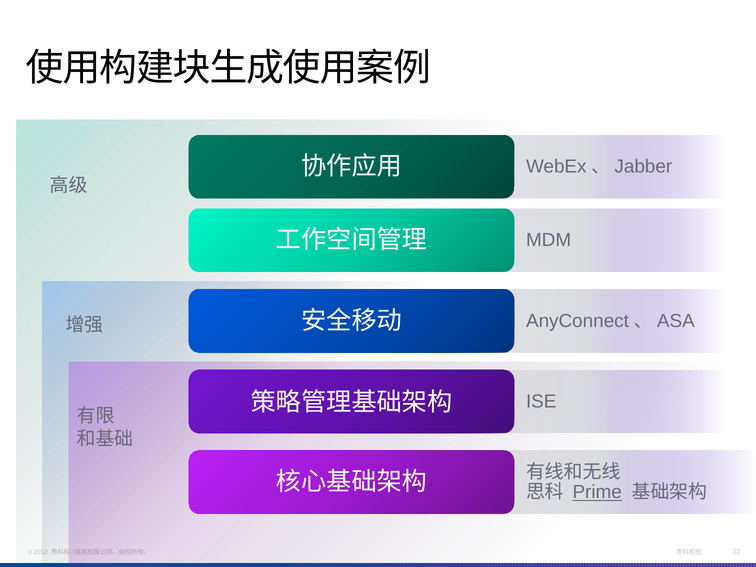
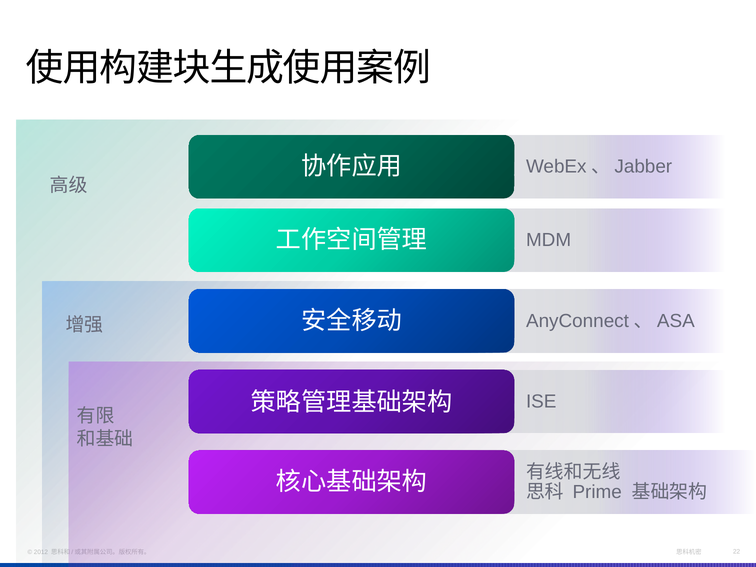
Prime underline: present -> none (597, 492)
